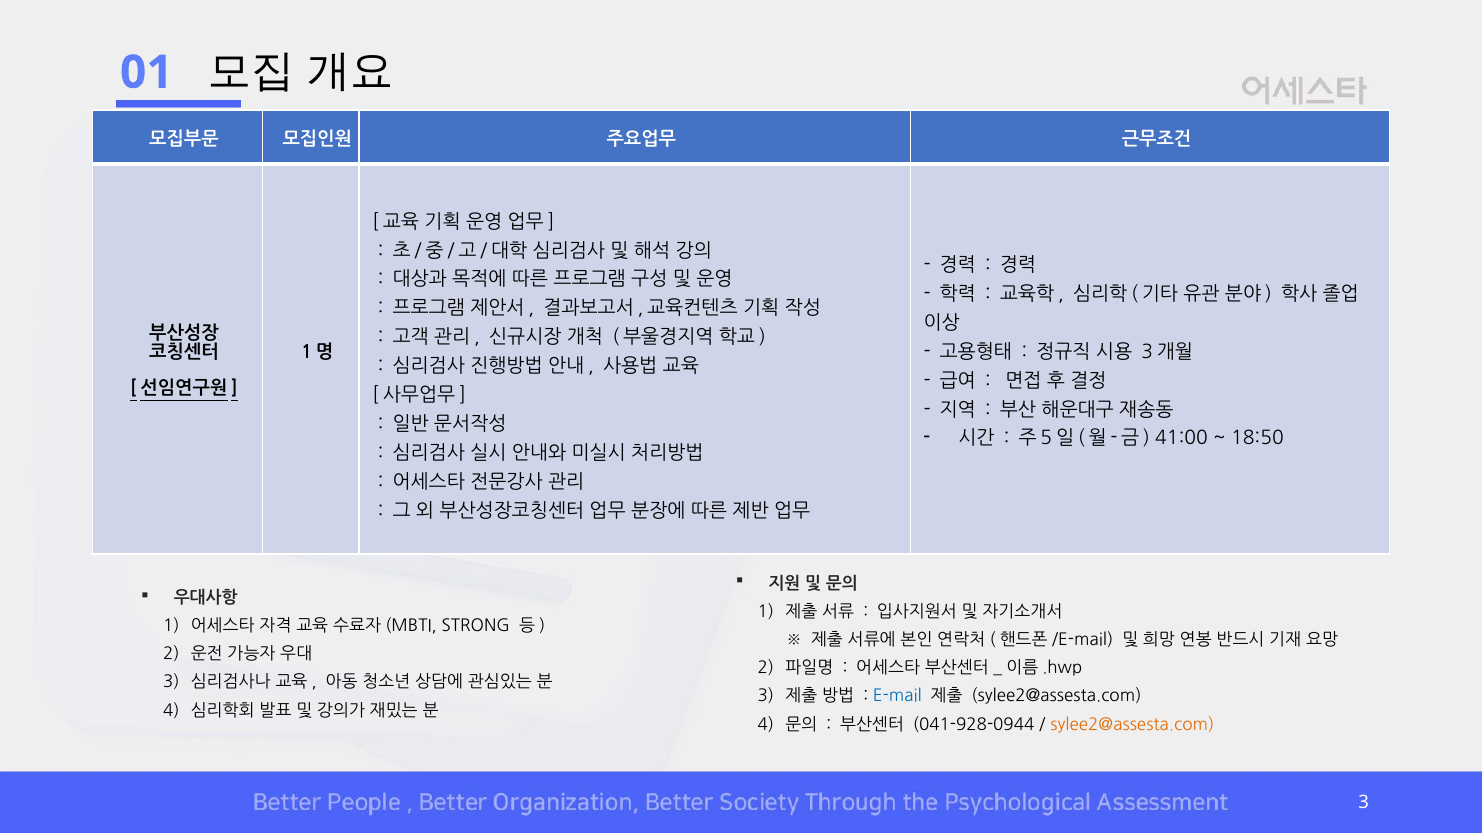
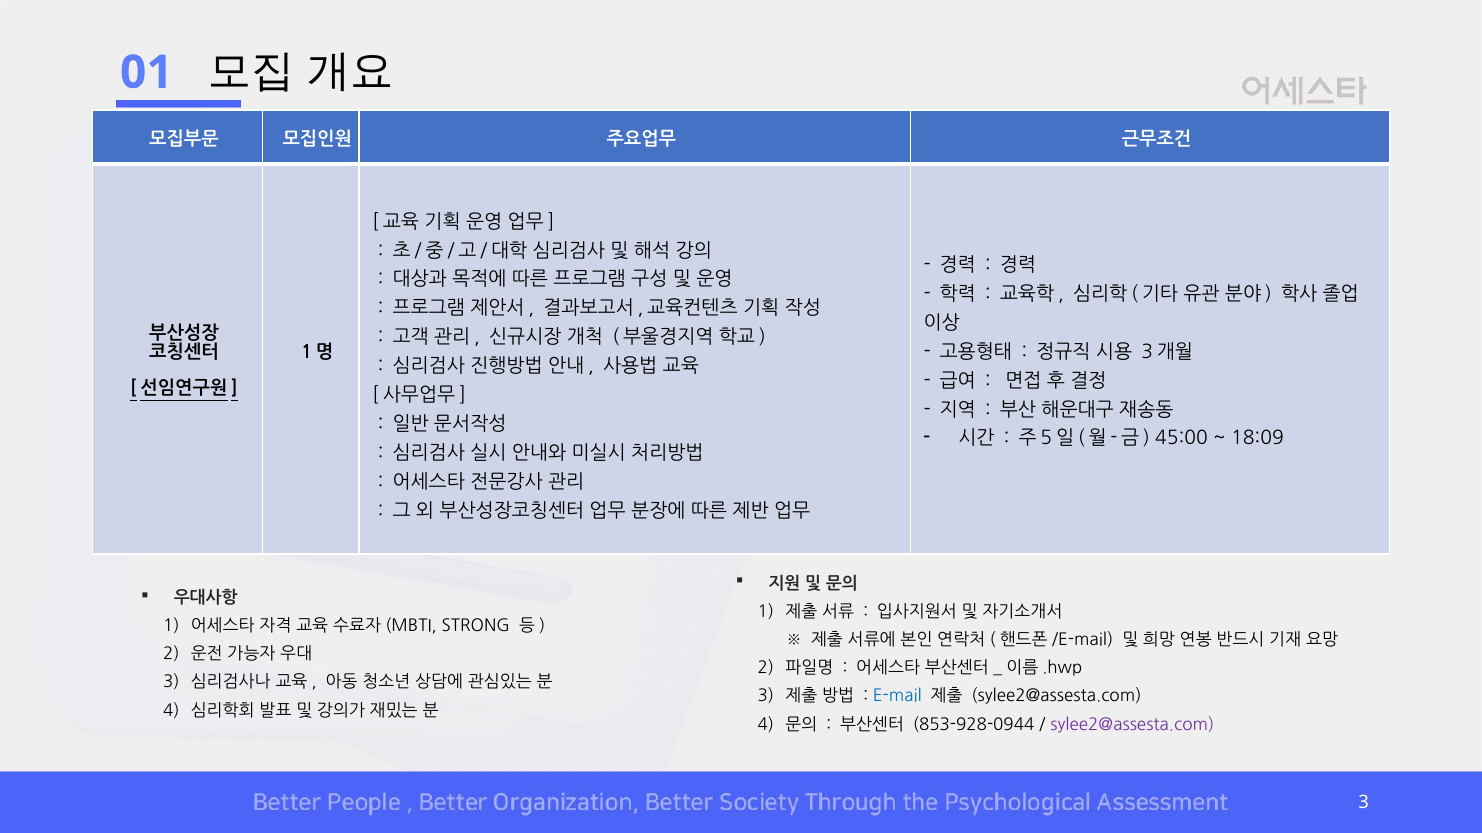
41:00: 41:00 -> 45:00 (1181, 439)
18:50: 18:50 -> 18:09 (1257, 439)
041-928-0944: 041-928-0944 -> 853-928-0944 (974, 725)
sylee2@assesta.com colour: orange -> purple (1132, 725)
